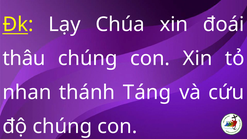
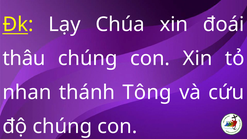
Táng: Táng -> Tông (147, 92)
